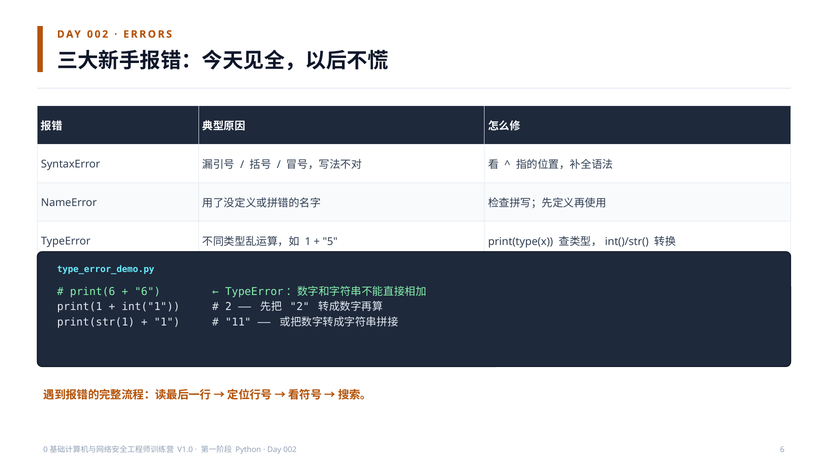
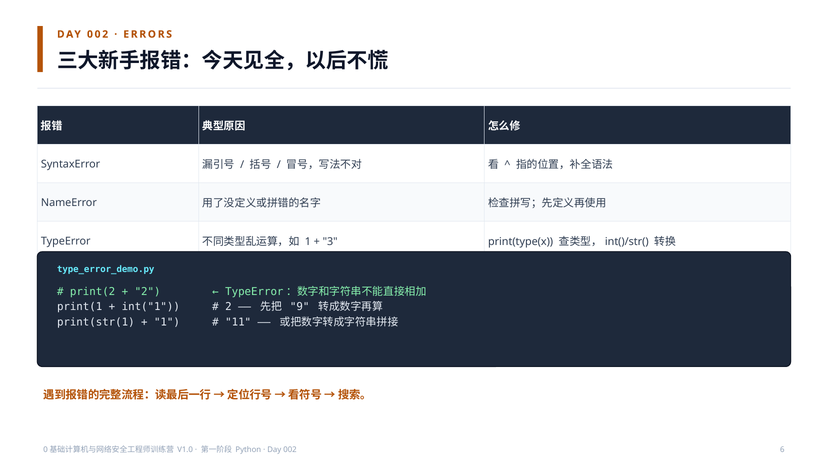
5: 5 -> 3 (330, 241)
print(6: print(6 -> print(2 (93, 291)
6: 6 -> 2 (148, 291)
2: 2 -> 9 (300, 307)
